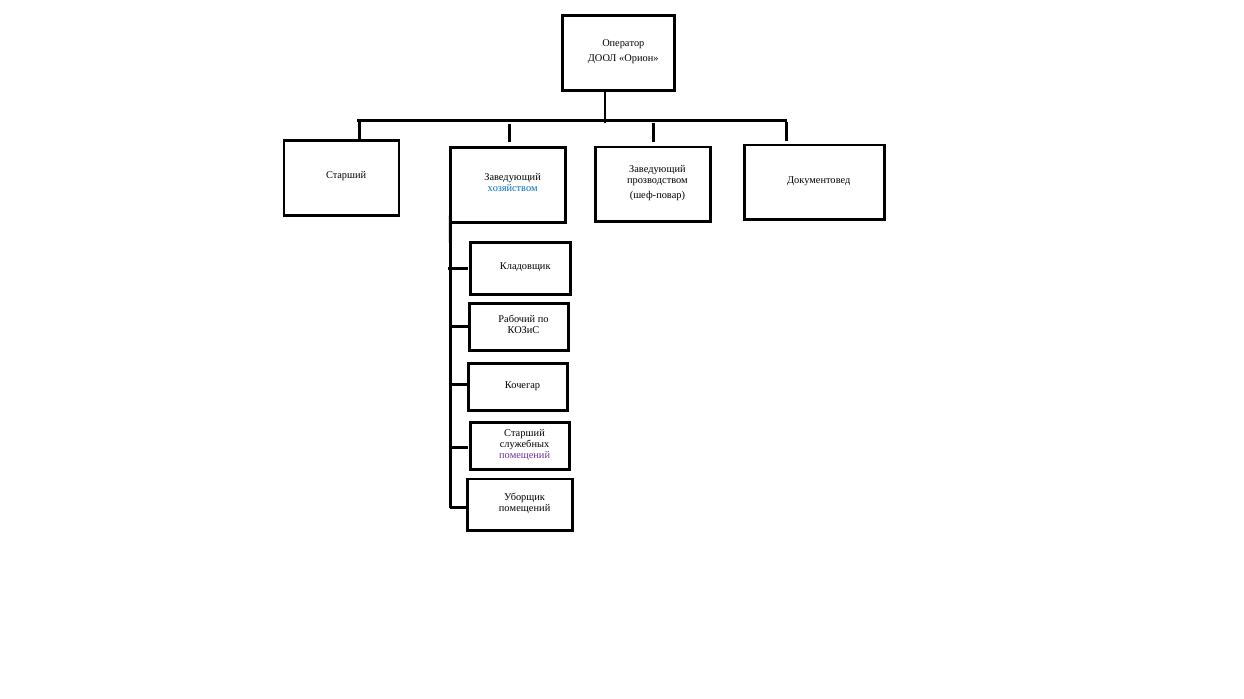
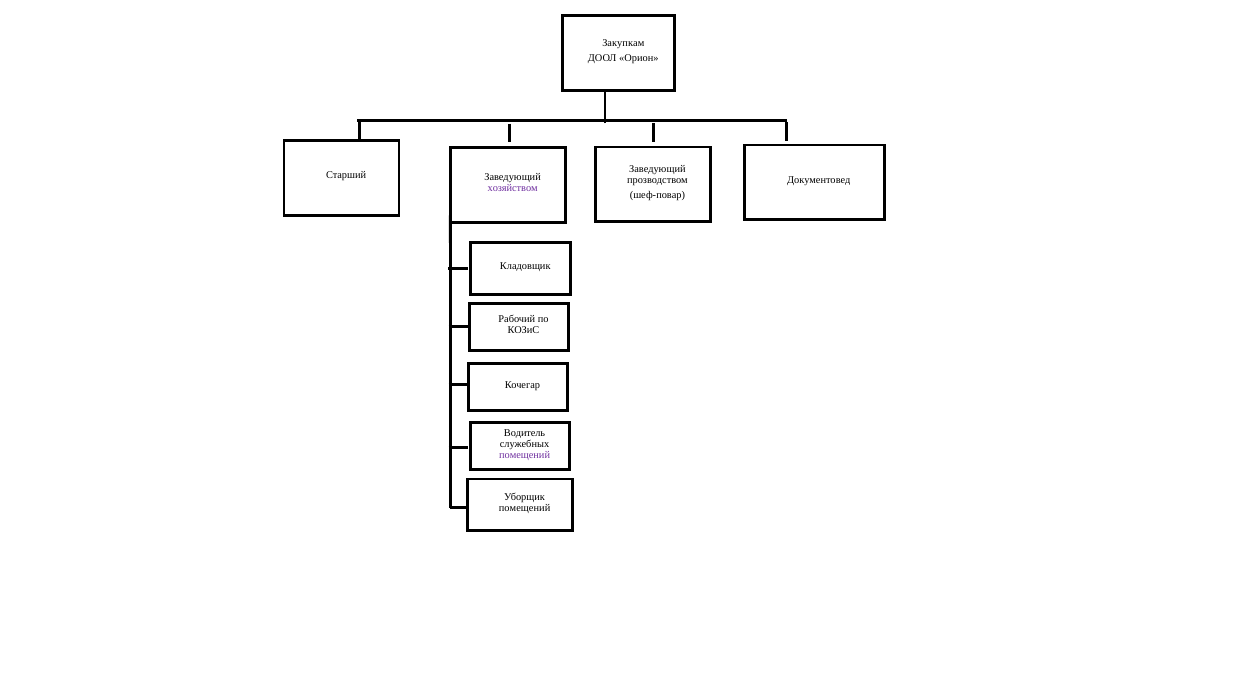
Оператор: Оператор -> Закупкам (623, 43)
хозяйством colour: blue -> purple (513, 188)
Старший: Старший -> Водитель (525, 433)
